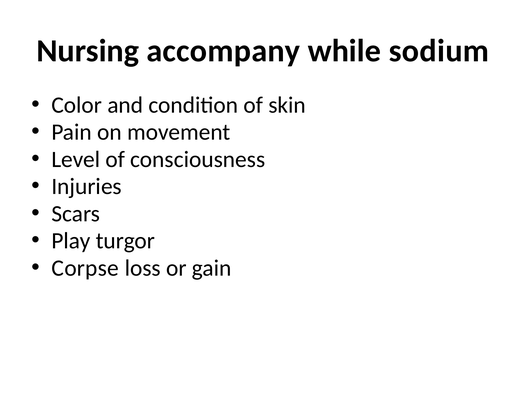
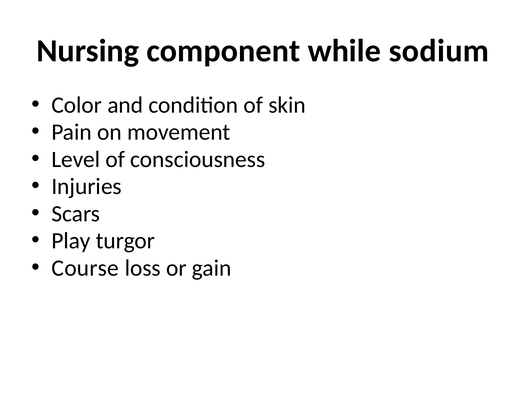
accompany: accompany -> component (223, 51)
Corpse: Corpse -> Course (85, 268)
